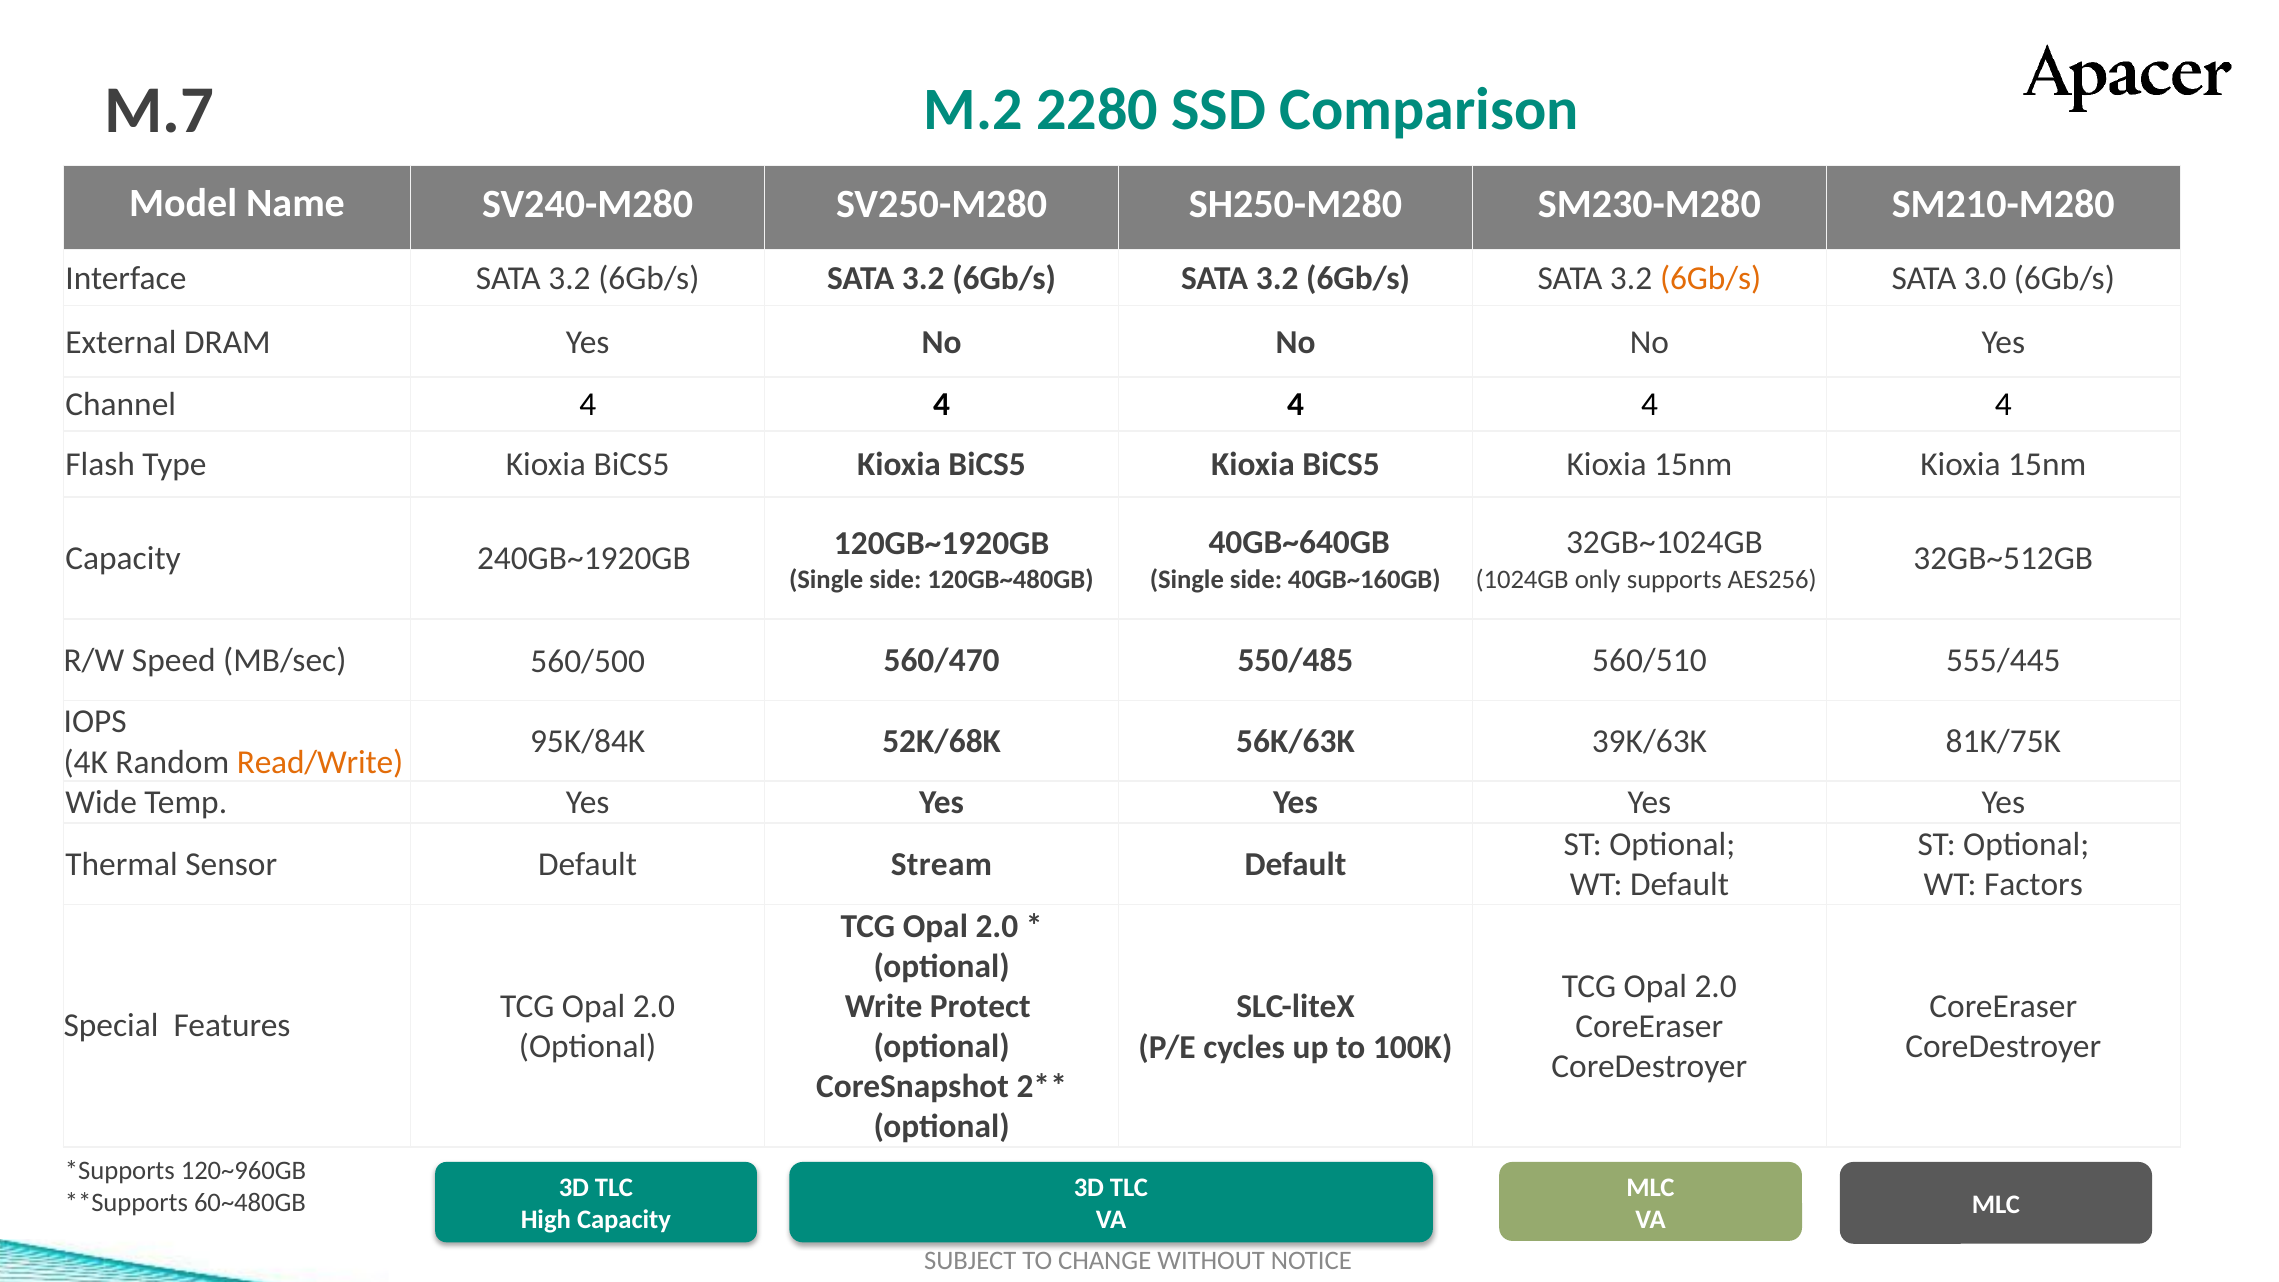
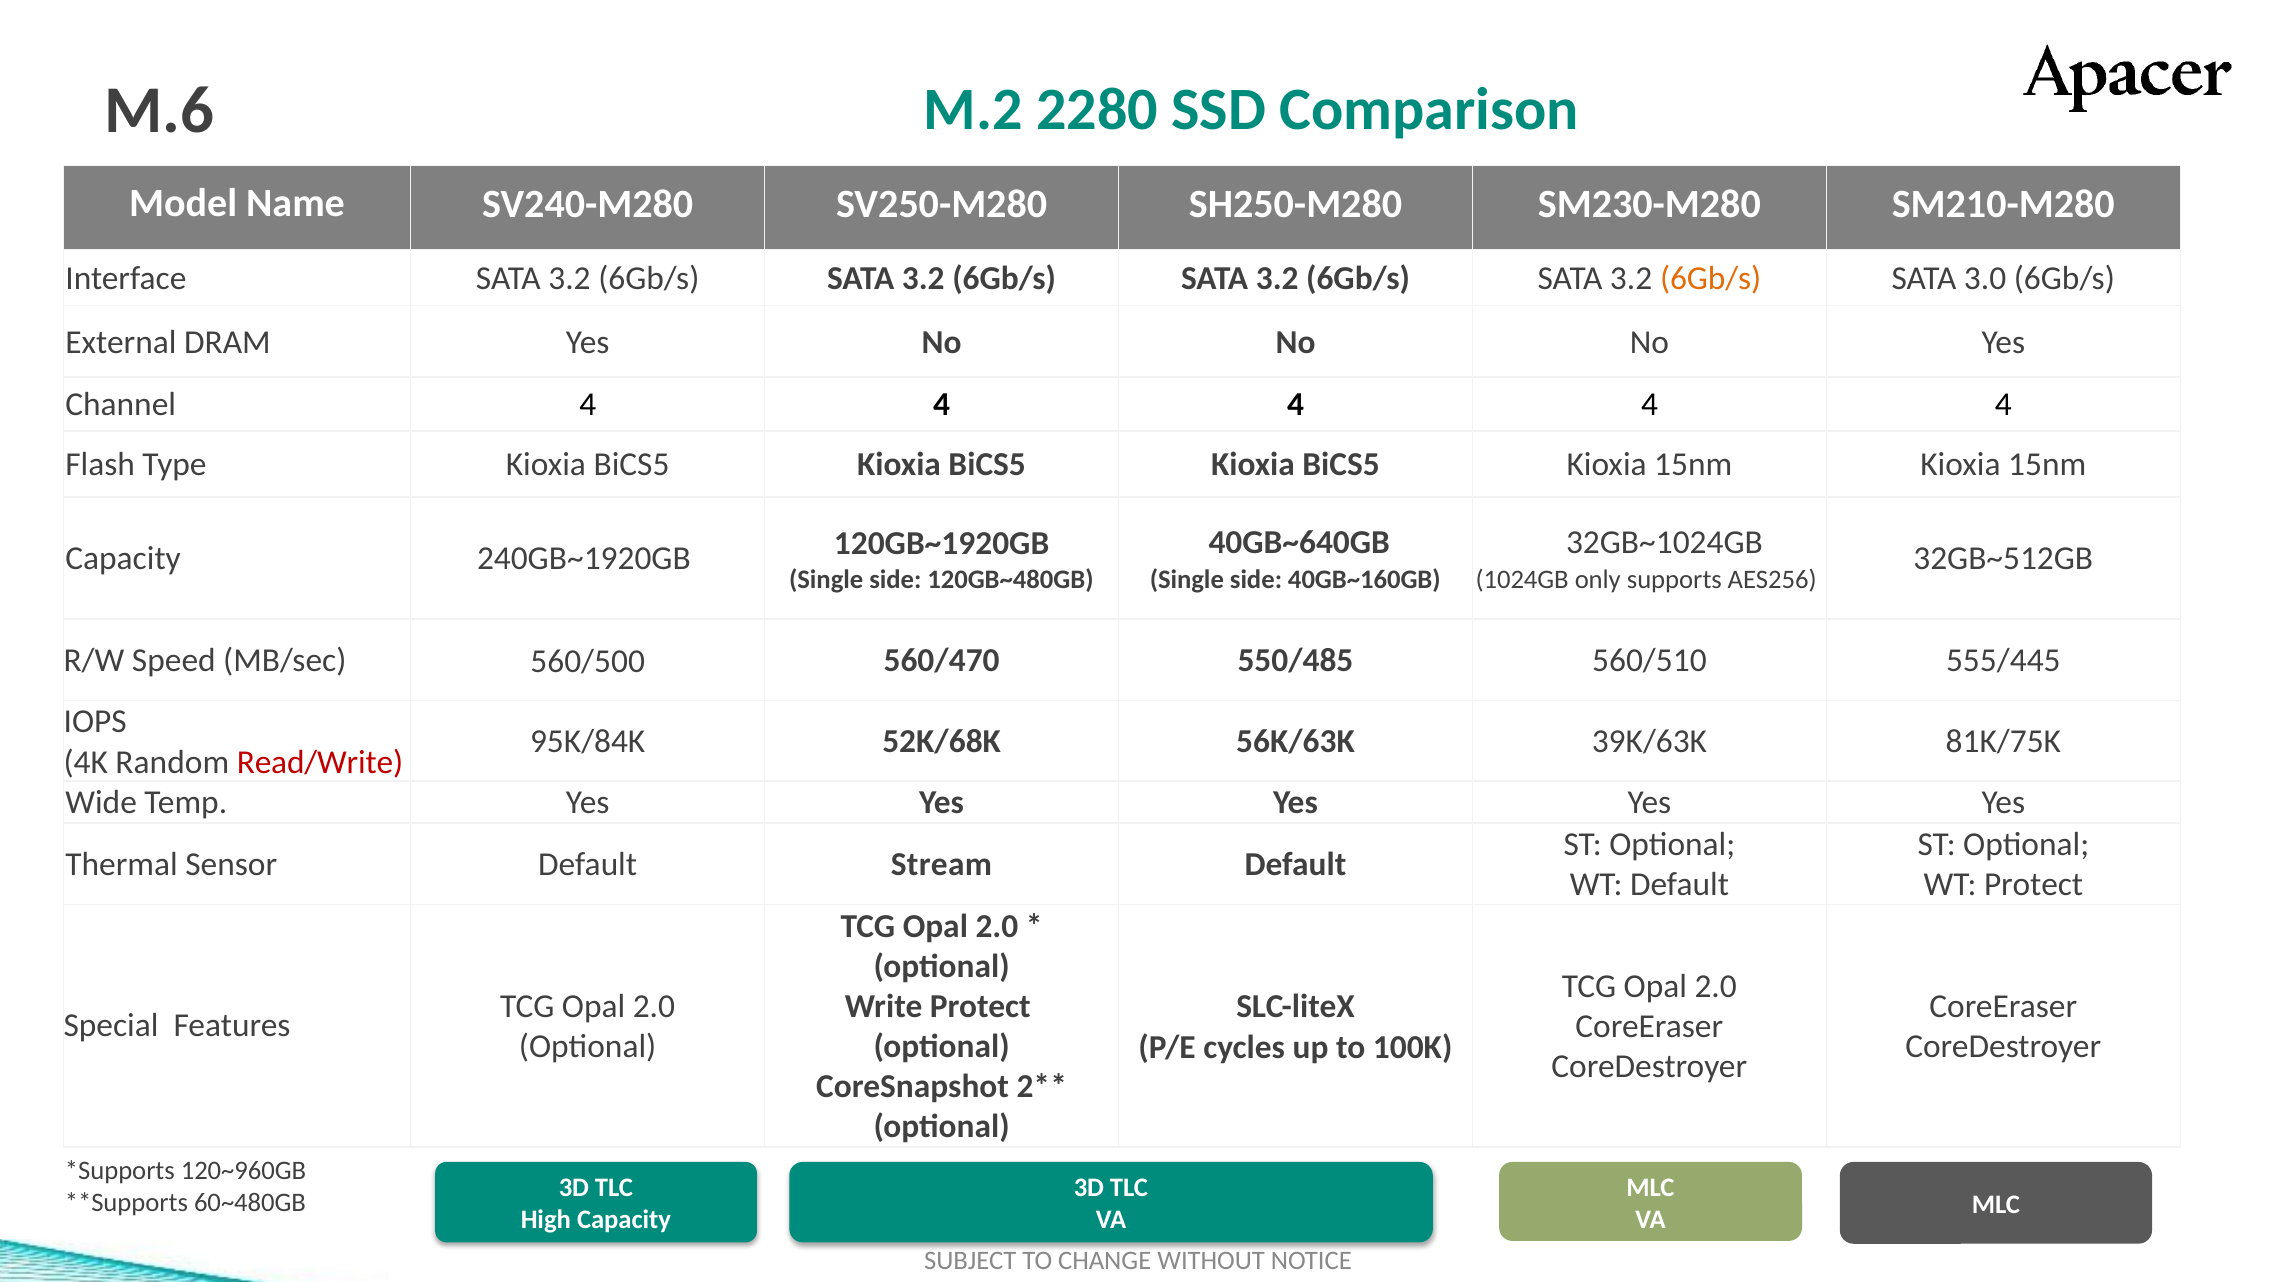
M.7: M.7 -> M.6 (159, 111)
Read/Write colour: orange -> red (320, 762)
WT Factors: Factors -> Protect (2033, 885)
